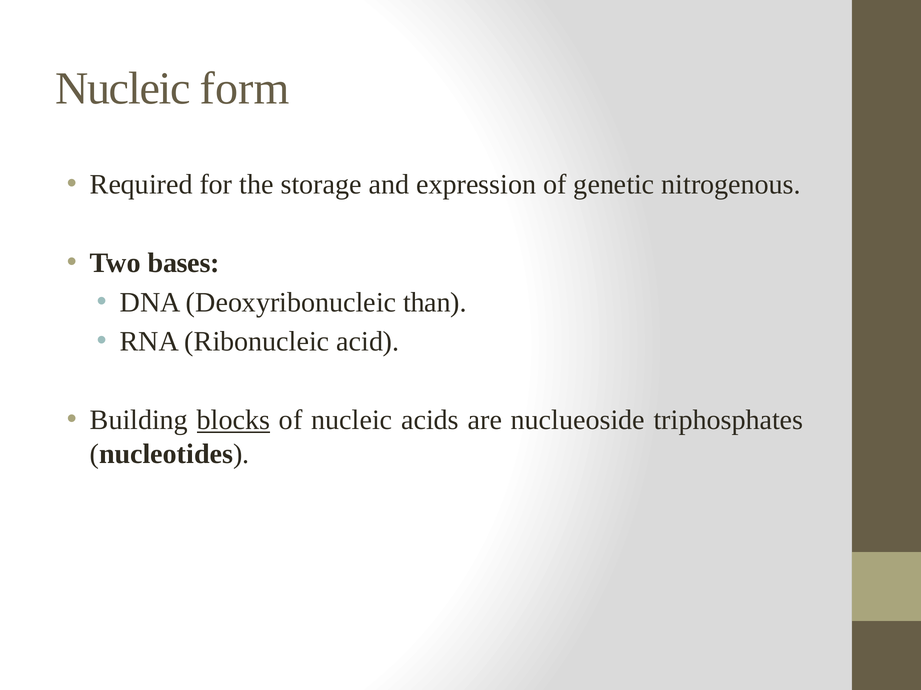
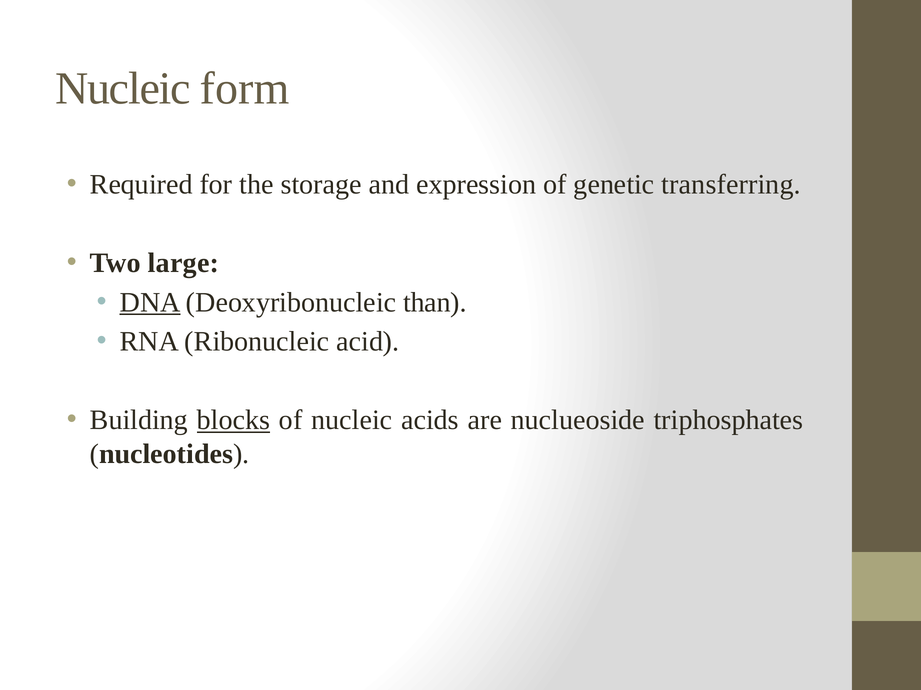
nitrogenous: nitrogenous -> transferring (731, 185)
bases: bases -> large (183, 263)
DNA underline: none -> present (150, 303)
